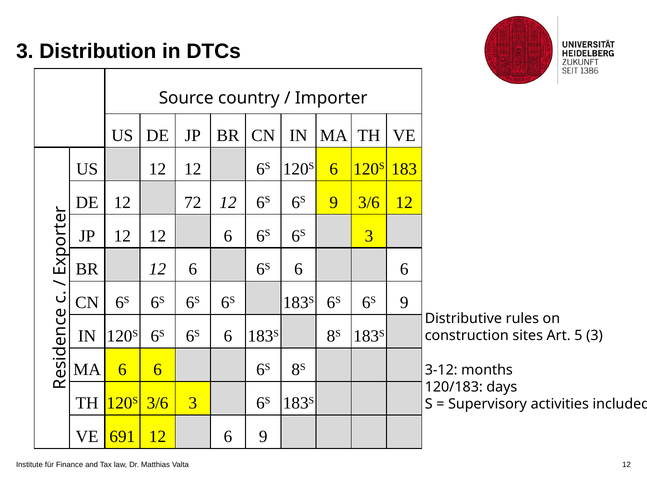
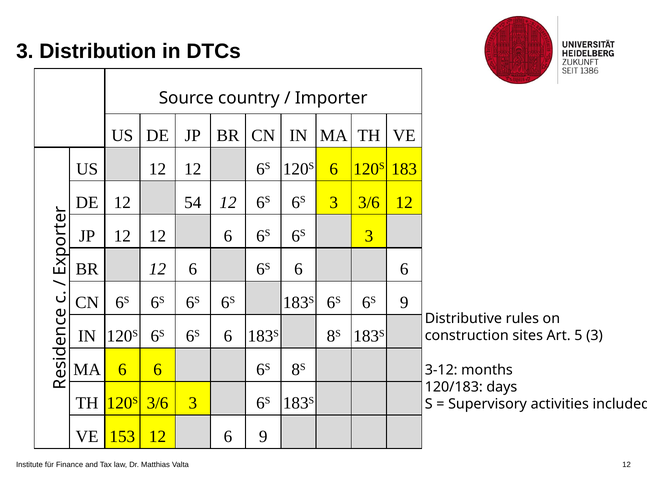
72: 72 -> 54 (193, 202)
12 6S 6S 9: 9 -> 3 (334, 202)
691: 691 -> 153 (122, 437)
